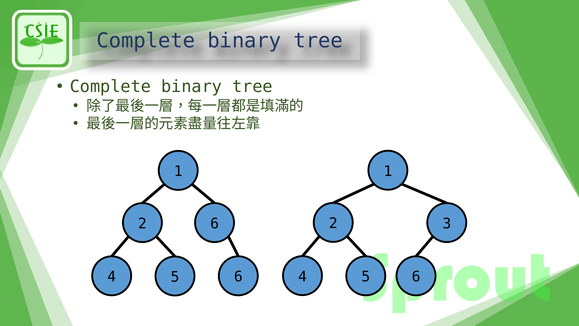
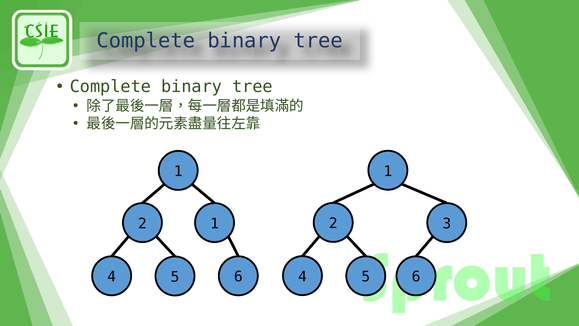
2 6: 6 -> 1 (215, 223)
